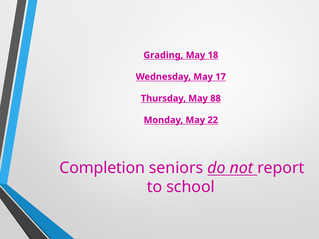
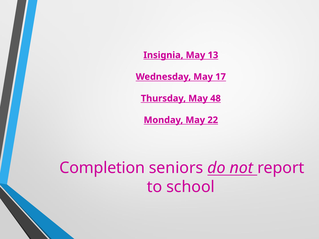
Grading: Grading -> Insignia (163, 55)
18: 18 -> 13 (213, 55)
88: 88 -> 48 (216, 98)
